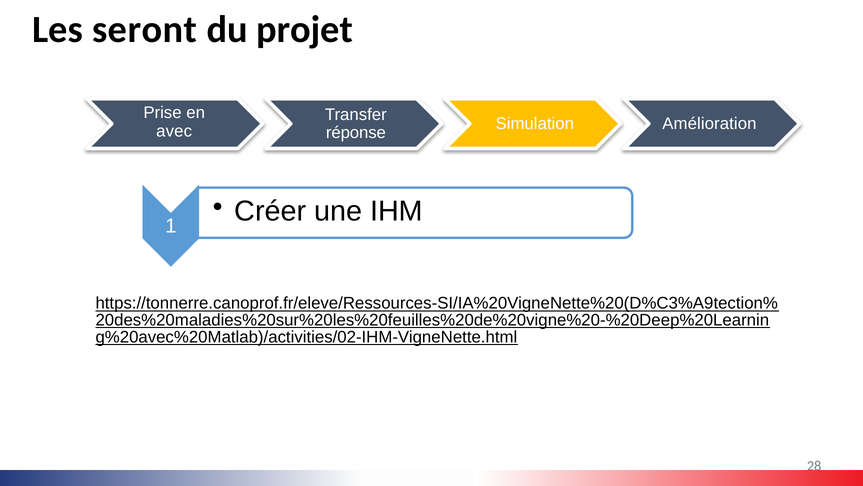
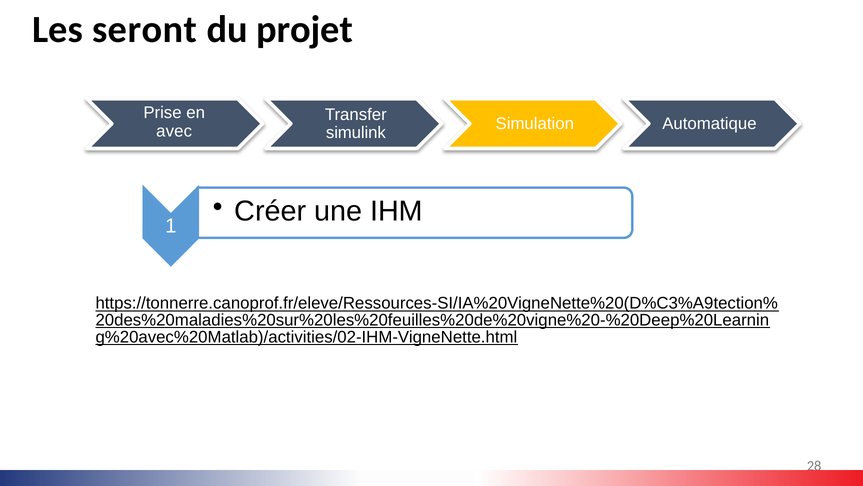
Amélioration: Amélioration -> Automatique (709, 123)
réponse: réponse -> simulink (356, 133)
